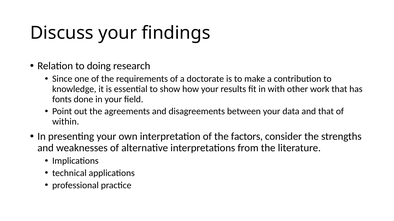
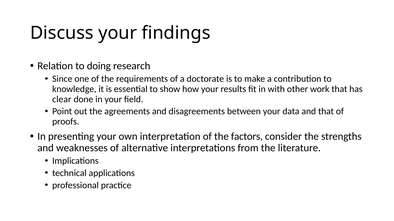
fonts: fonts -> clear (62, 99)
within: within -> proofs (66, 122)
